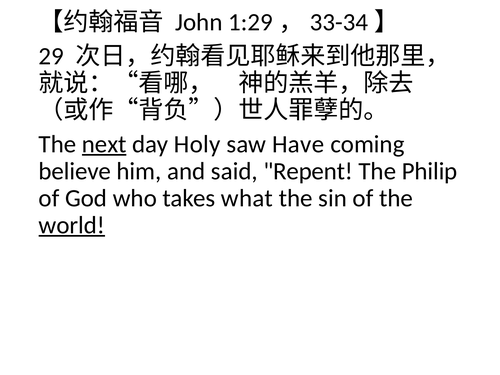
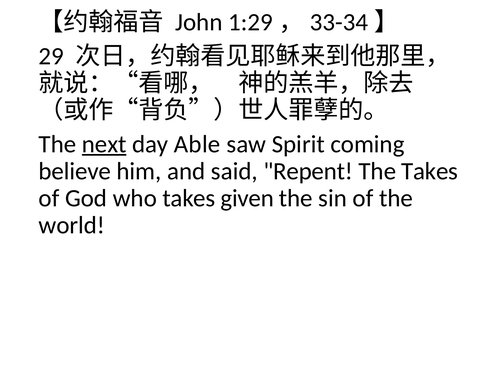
Holy: Holy -> Able (197, 144)
Have: Have -> Spirit (298, 144)
The Philip: Philip -> Takes (430, 171)
what: what -> given (247, 198)
world underline: present -> none (72, 225)
